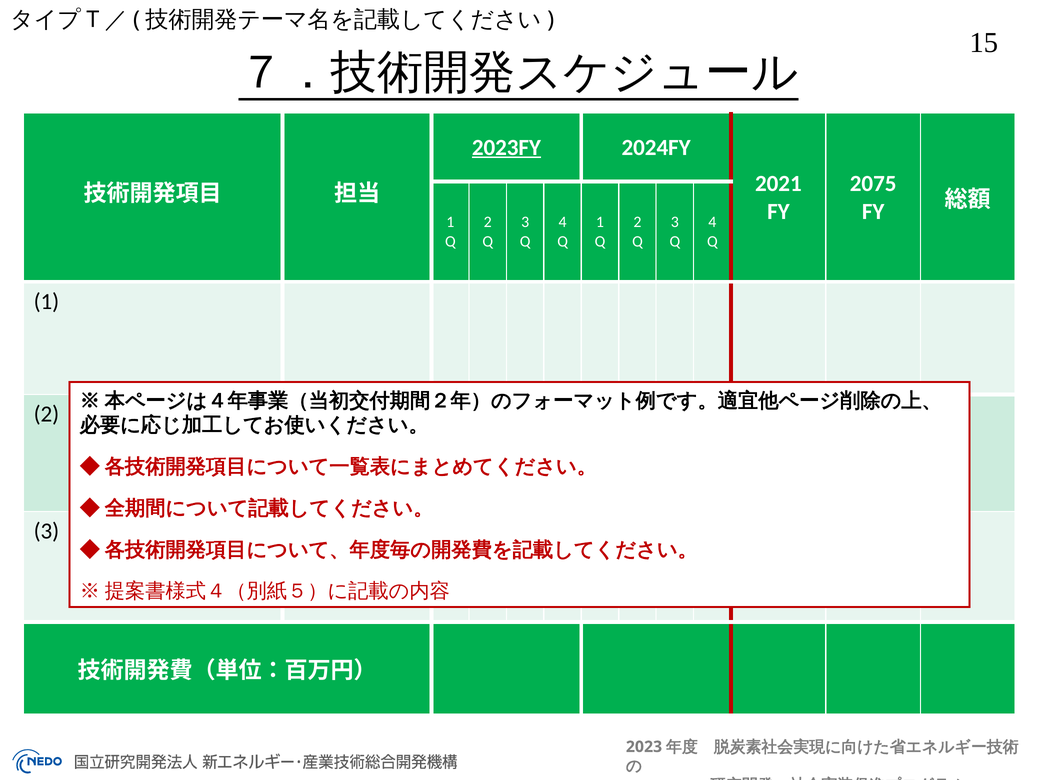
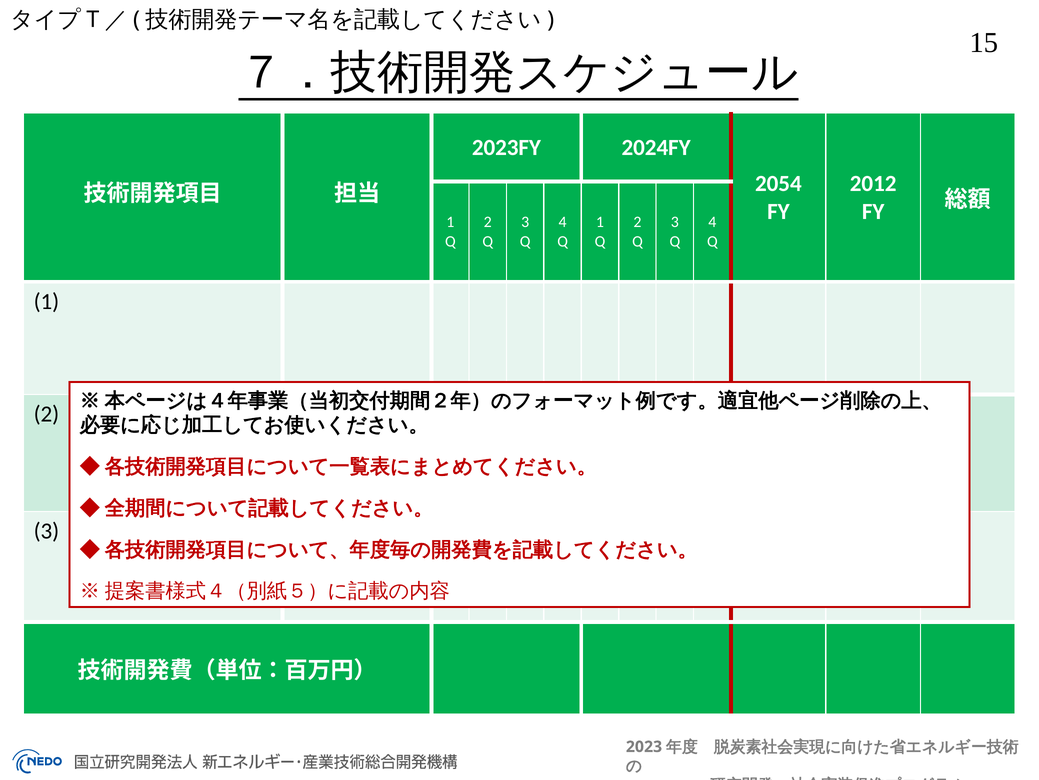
2023FY underline: present -> none (506, 147)
2021: 2021 -> 2054 (778, 183)
2075: 2075 -> 2012 (873, 183)
